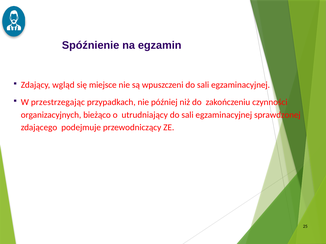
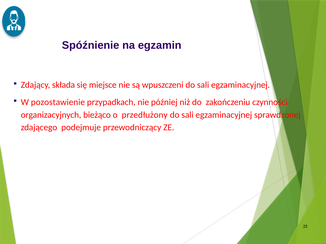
wgląd: wgląd -> składa (64, 85)
przestrzegając: przestrzegając -> pozostawienie (58, 102)
utrudniający: utrudniający -> przedłużony (145, 115)
